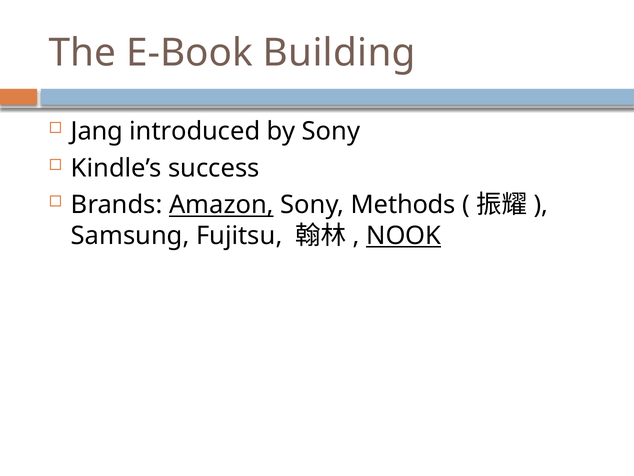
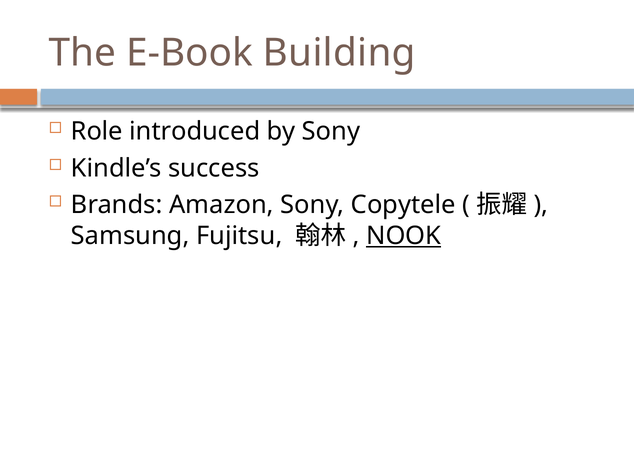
Jang: Jang -> Role (97, 131)
Amazon underline: present -> none (221, 205)
Methods: Methods -> Copytele (403, 205)
